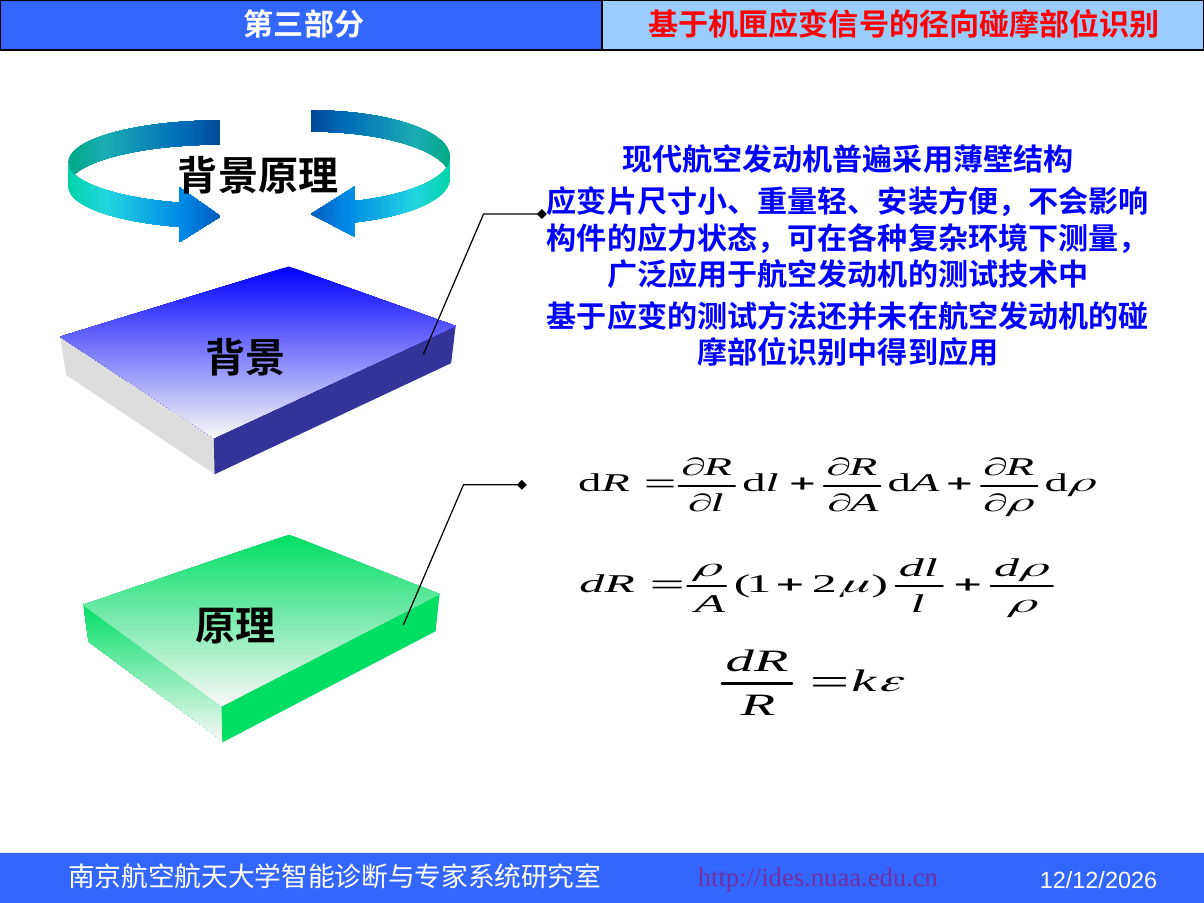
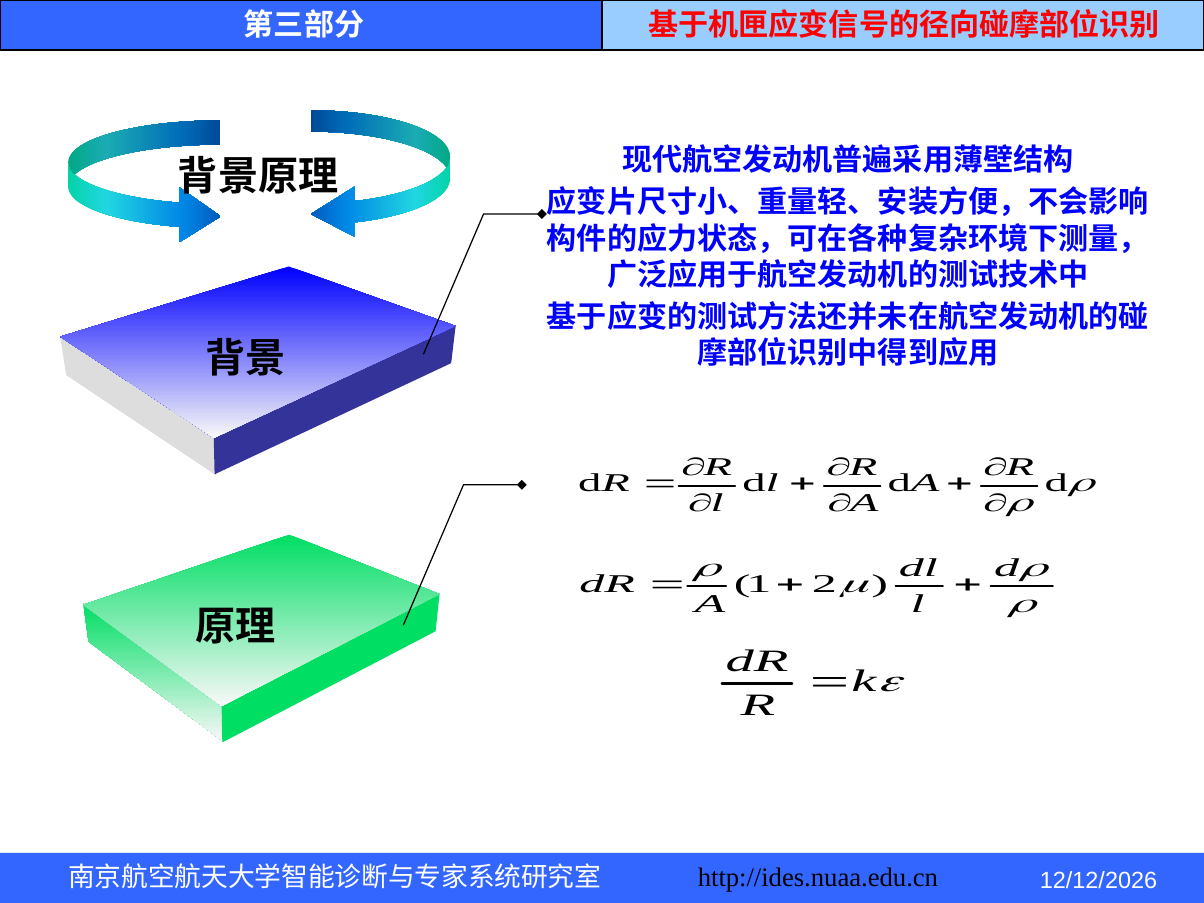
http://ides.nuaa.edu.cn colour: purple -> black (818, 877)
